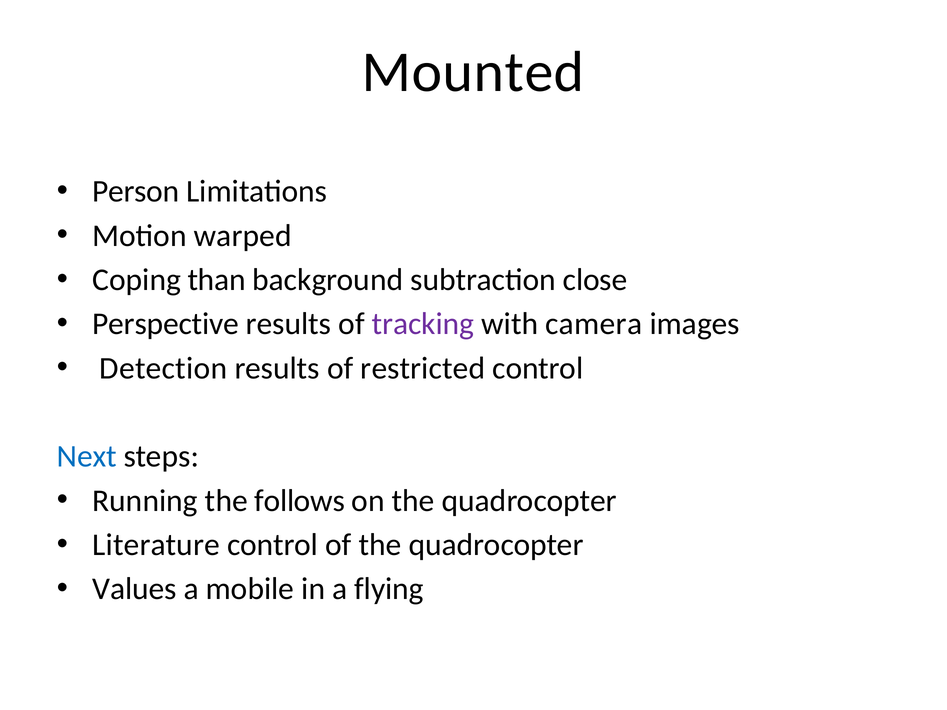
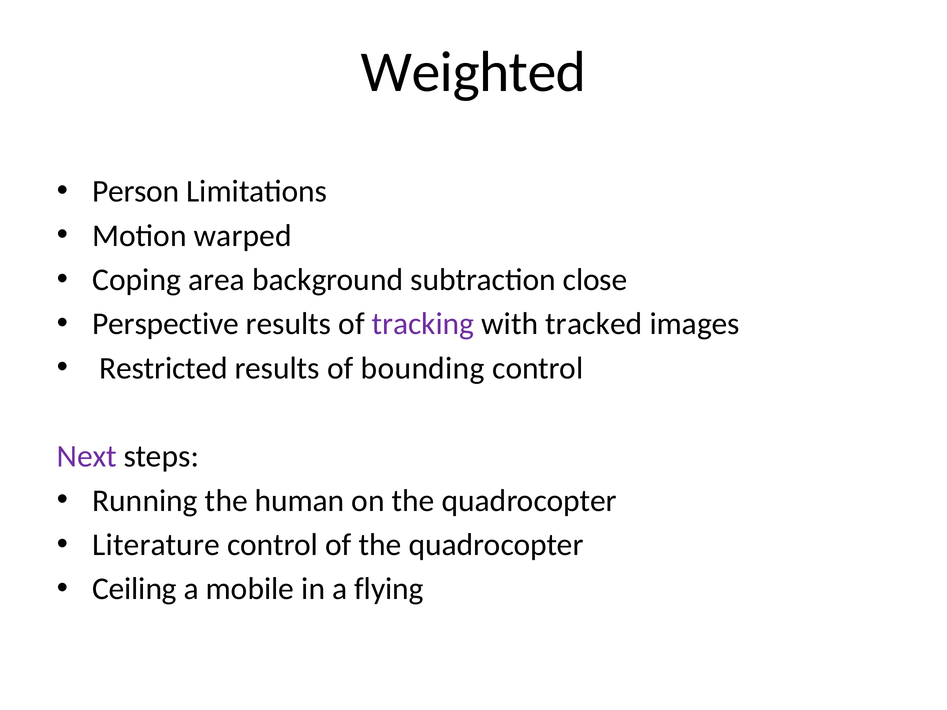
Mounted: Mounted -> Weighted (474, 72)
than: than -> area (217, 280)
camera: camera -> tracked (594, 324)
Detection: Detection -> Restricted (164, 368)
restricted: restricted -> bounding (423, 368)
Next colour: blue -> purple (87, 457)
follows: follows -> human (300, 501)
Values: Values -> Ceiling (135, 589)
